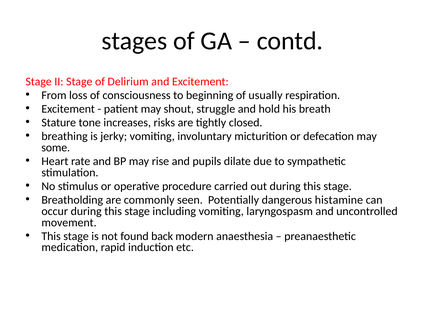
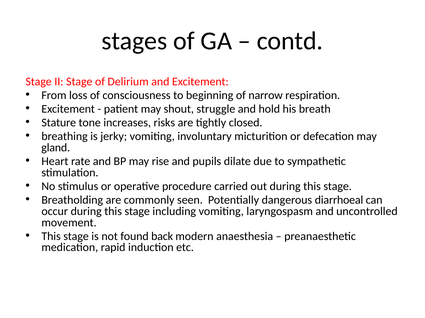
usually: usually -> narrow (266, 95)
some: some -> gland (56, 148)
histamine: histamine -> diarrhoeal (339, 200)
